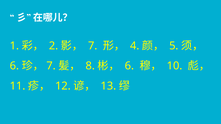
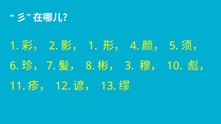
7: 7 -> 1 (93, 46)
6: 6 -> 3 (129, 66)
